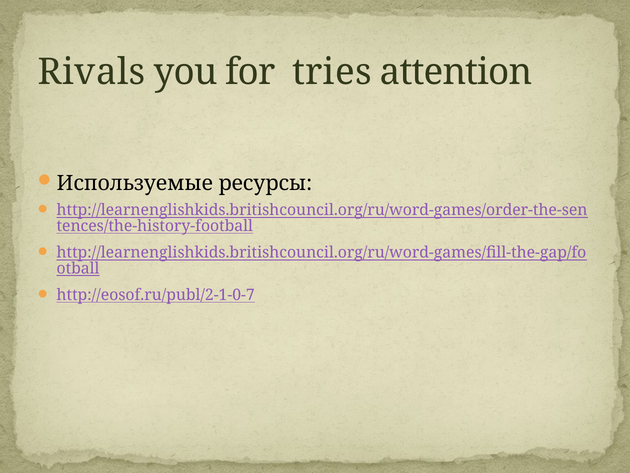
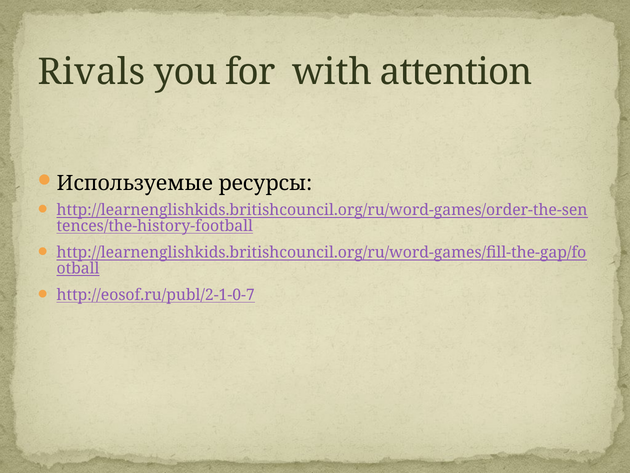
tries: tries -> with (332, 72)
